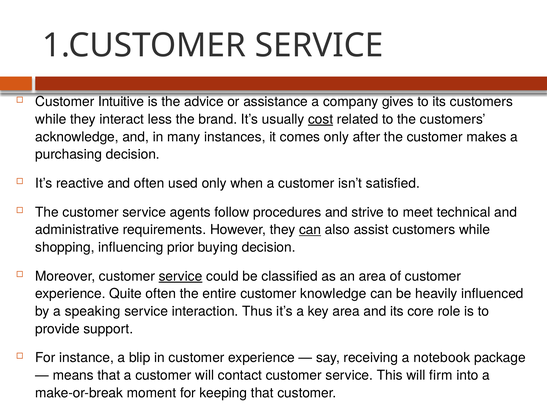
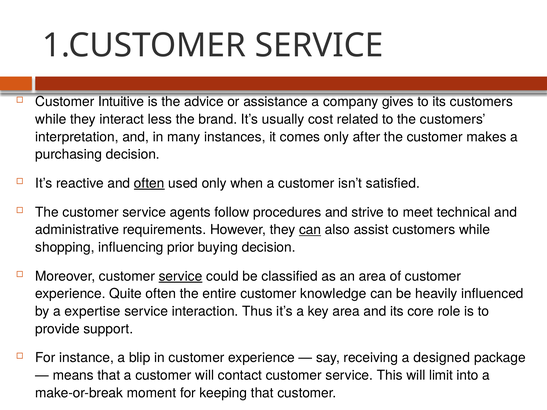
cost underline: present -> none (321, 119)
acknowledge: acknowledge -> interpretation (77, 137)
often underline: none -> present (149, 183)
speaking: speaking -> expertise (93, 311)
notebook: notebook -> designed (442, 358)
firm: firm -> limit (441, 376)
